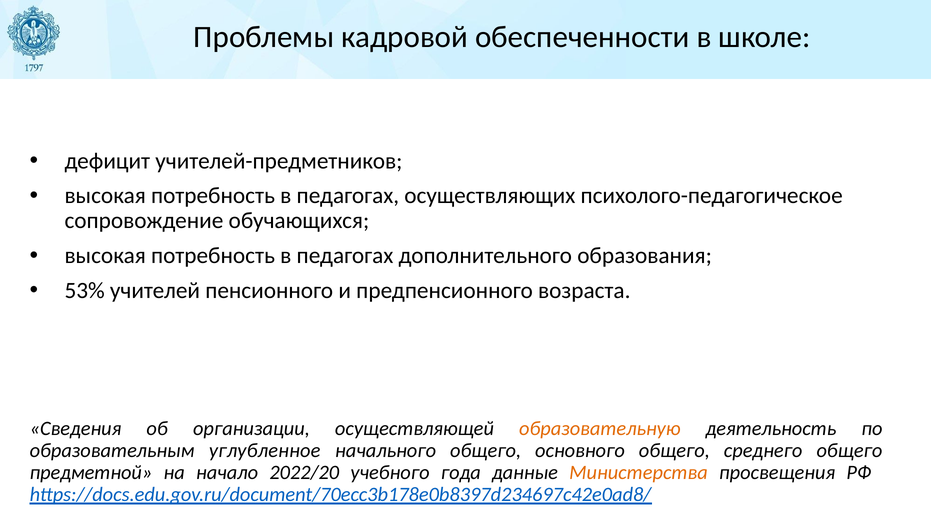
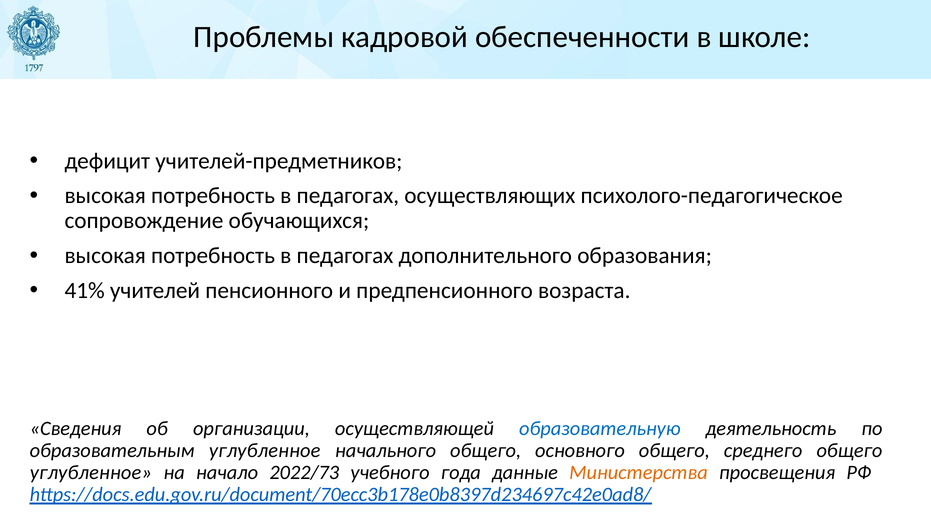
53%: 53% -> 41% (85, 290)
образовательную colour: orange -> blue (600, 428)
предметной: предметной -> углубленное (91, 472)
2022/20: 2022/20 -> 2022/73 (304, 472)
